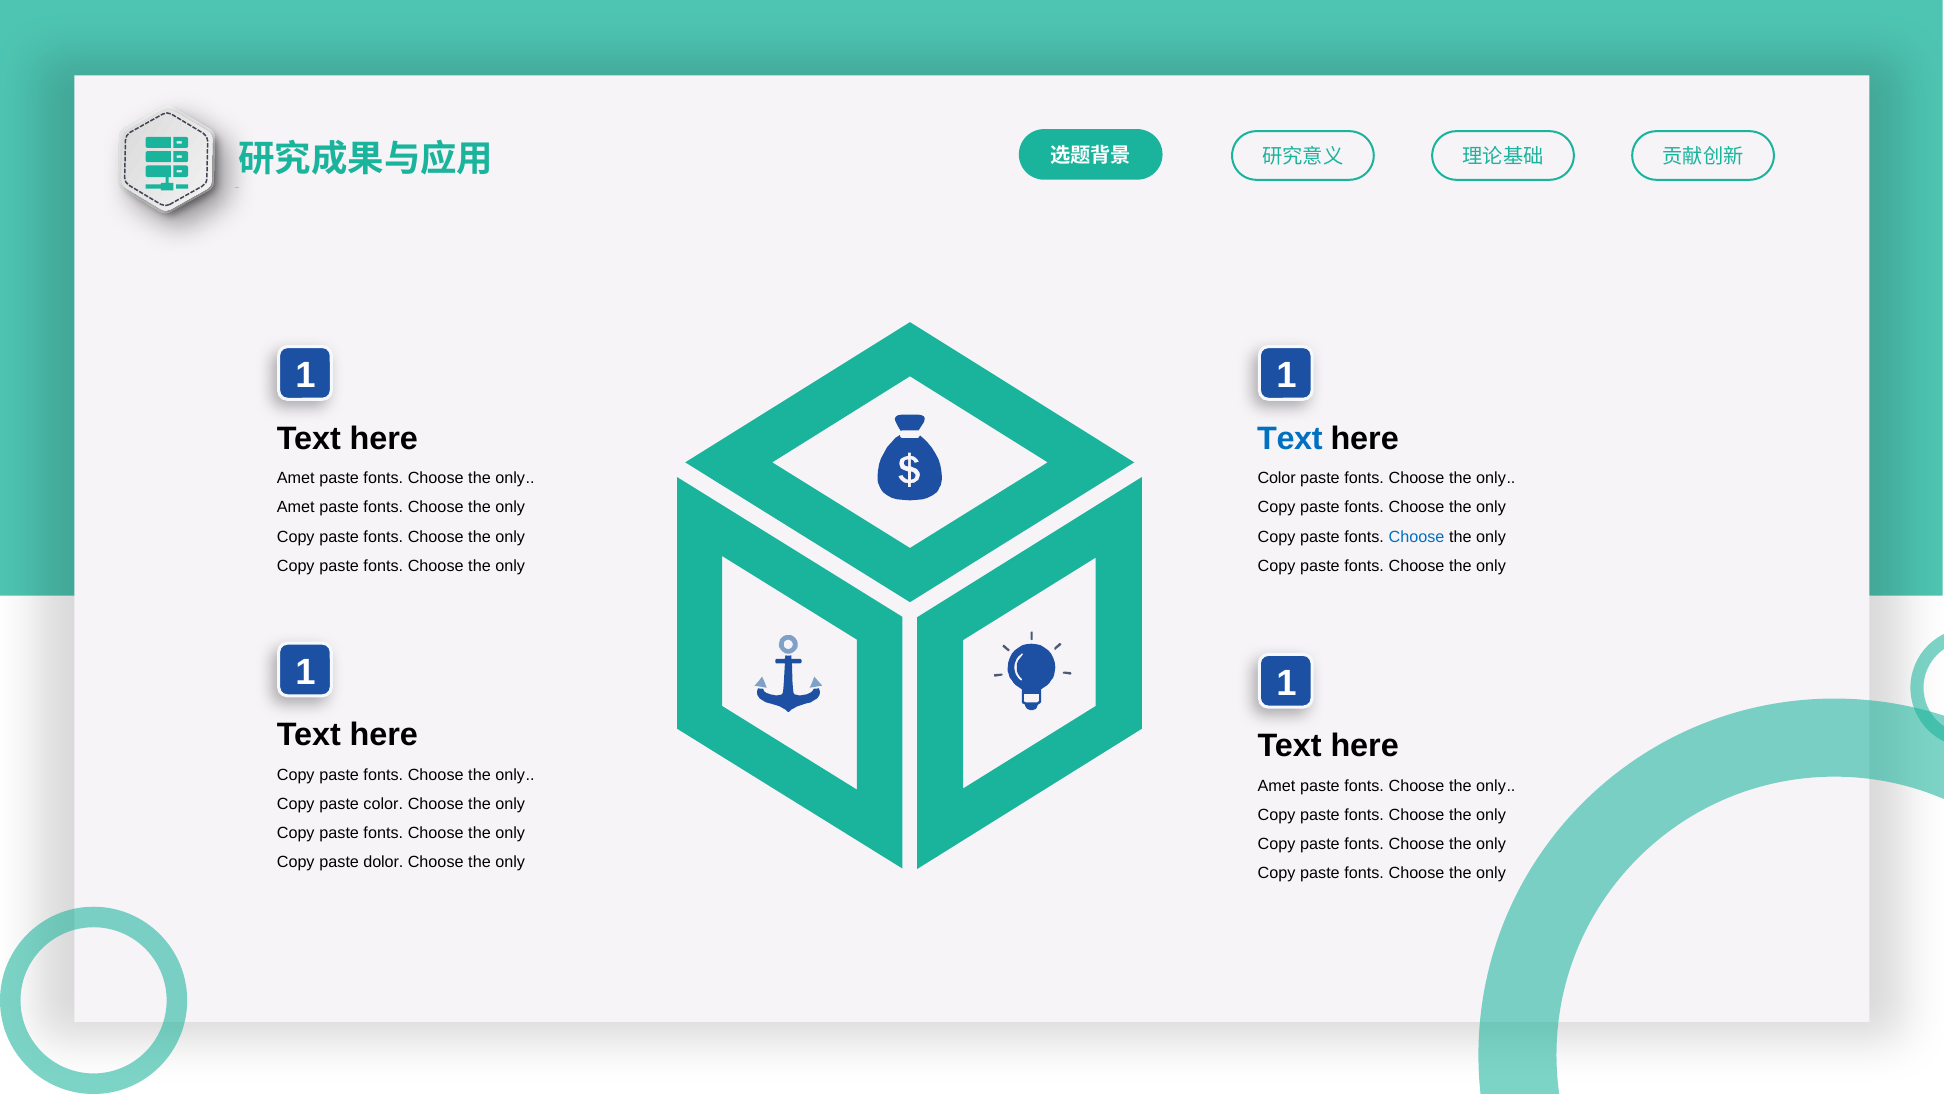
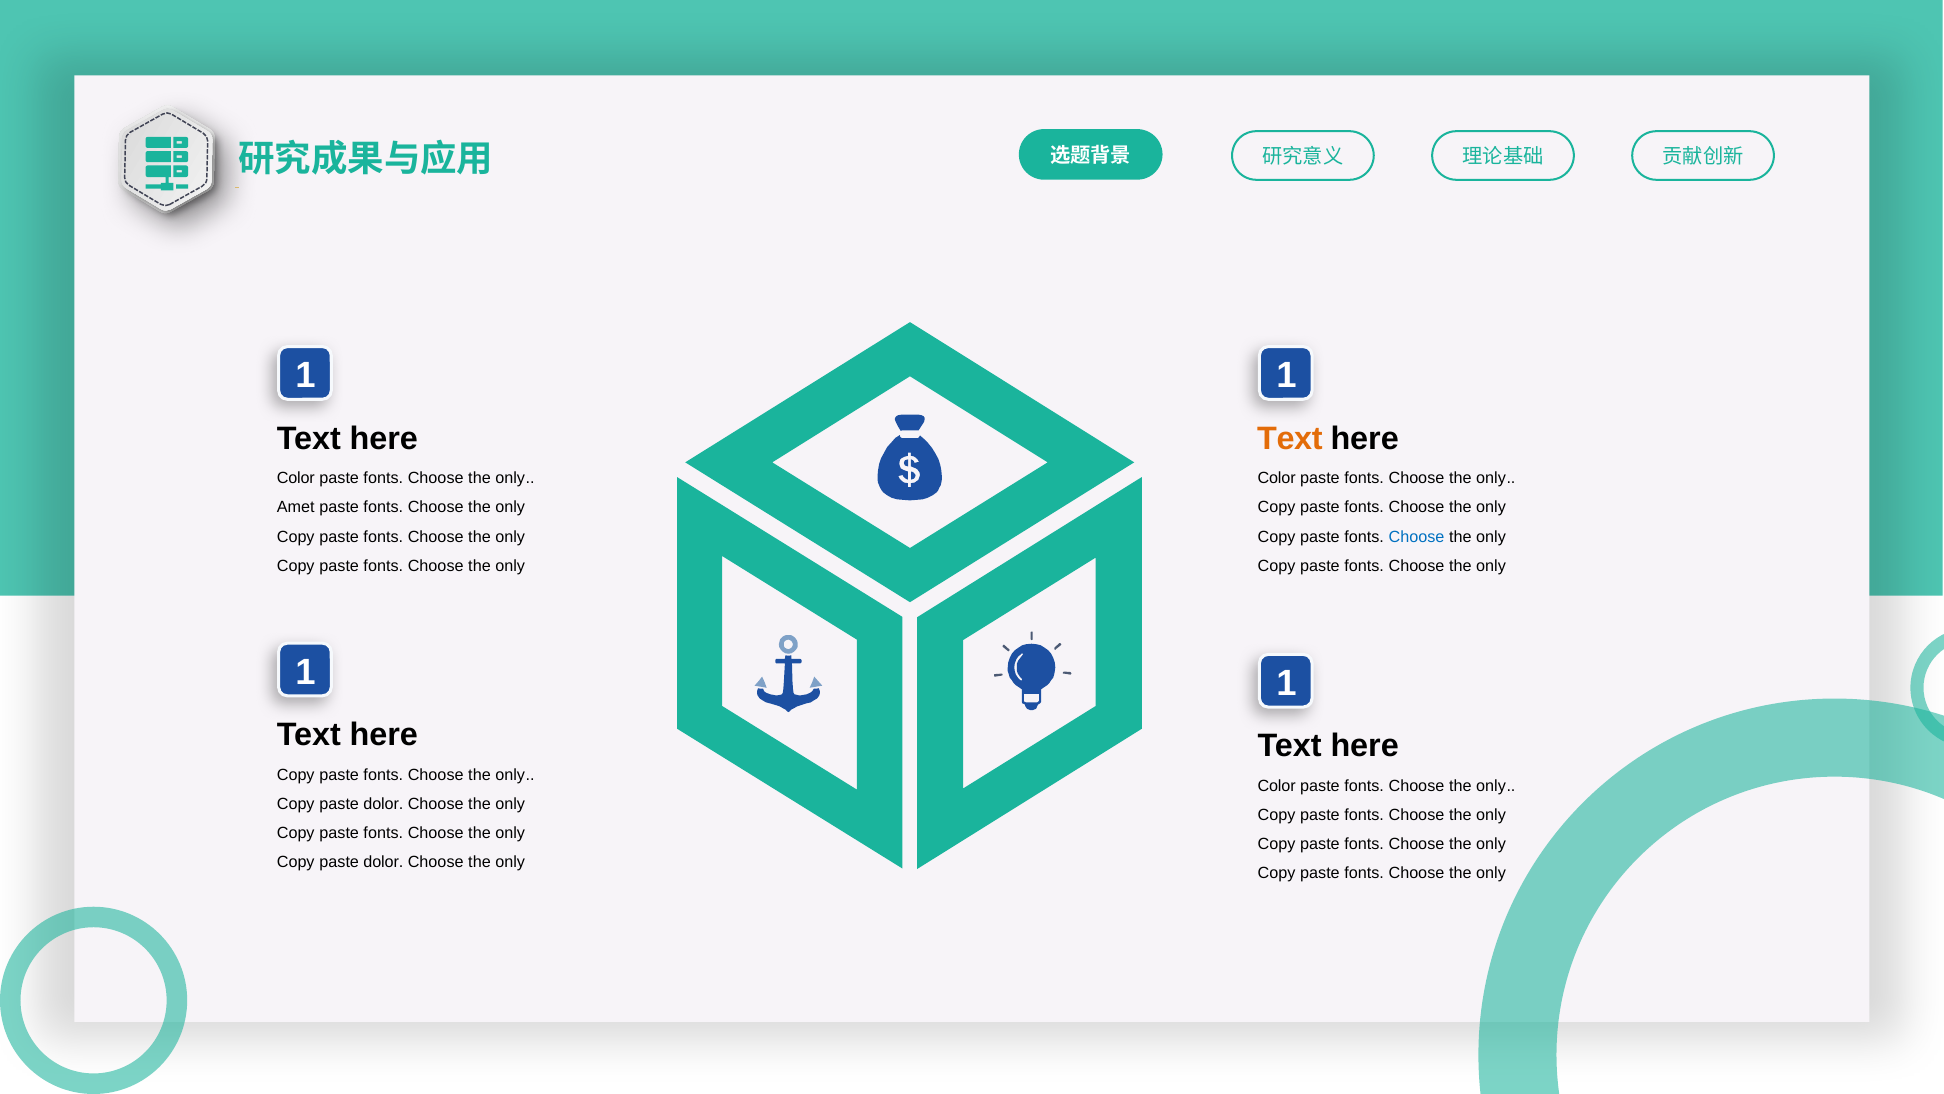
Text colour: blue -> orange (1290, 438)
Amet: Amet -> Color (296, 478)
Amet: Amet -> Color (1277, 786)
color: color -> dolor (383, 804)
